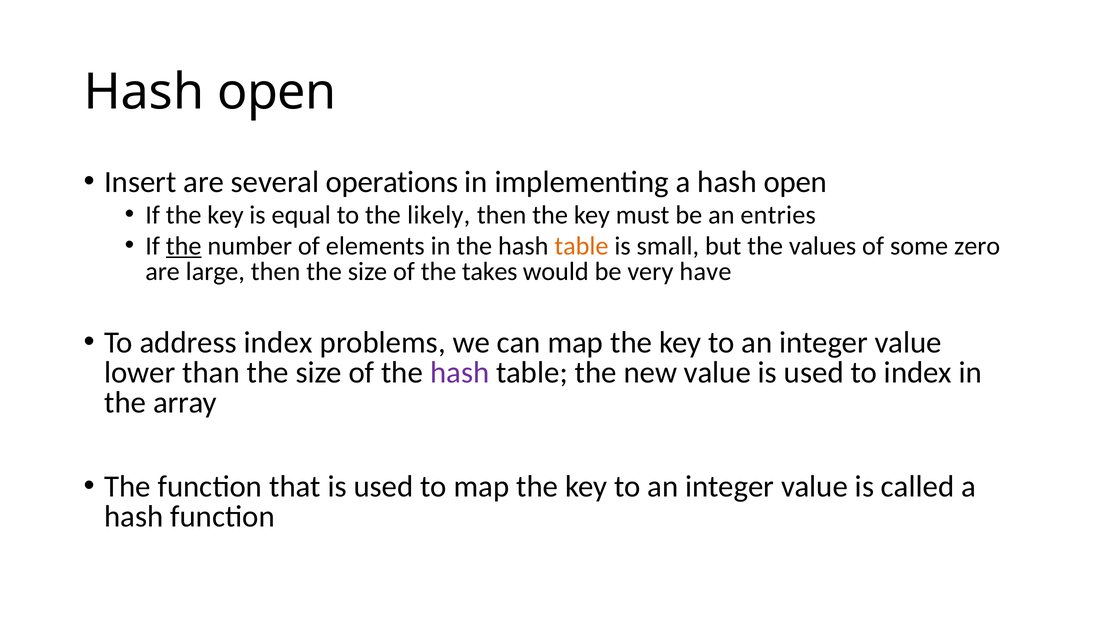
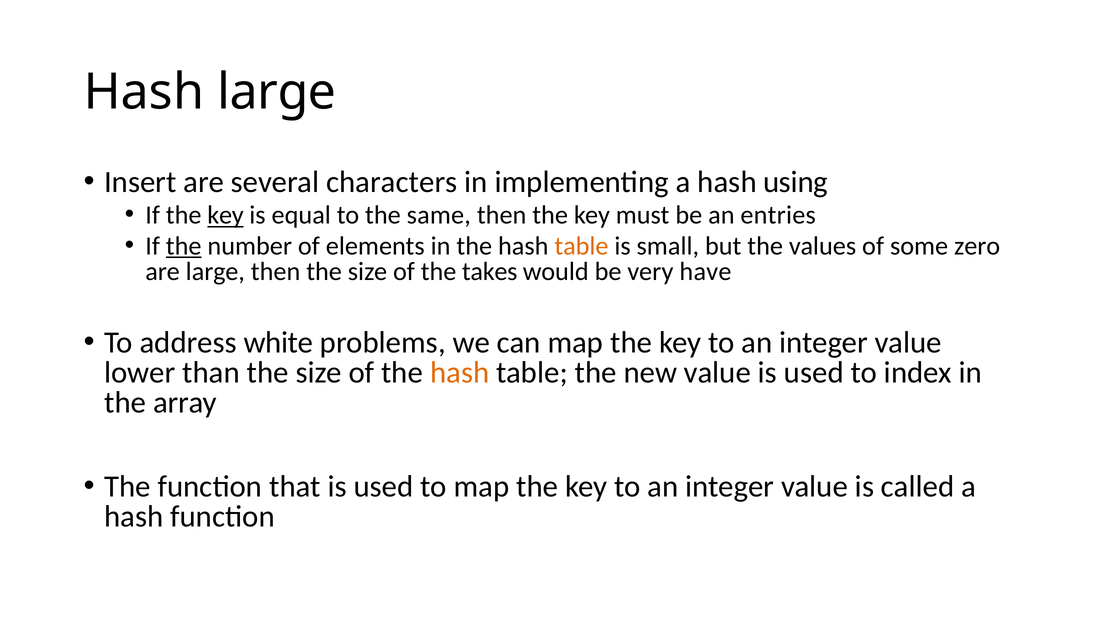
open: open -> large (277, 92)
operations: operations -> characters (392, 182)
a hash open: open -> using (795, 182)
key underline: none -> present (226, 215)
likely: likely -> same (439, 215)
address index: index -> white (278, 343)
hash colour: purple -> orange (460, 373)
